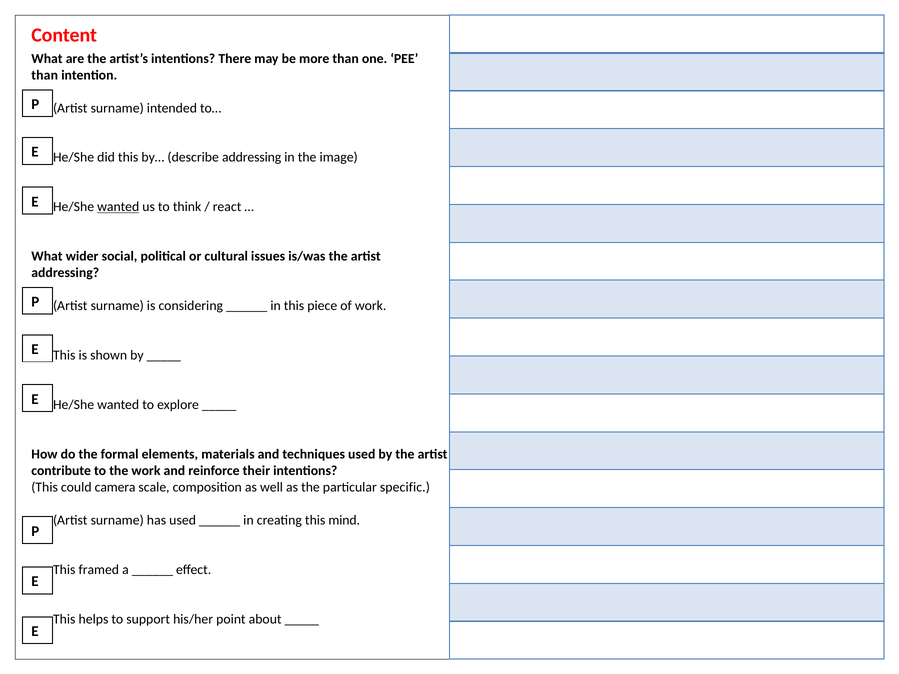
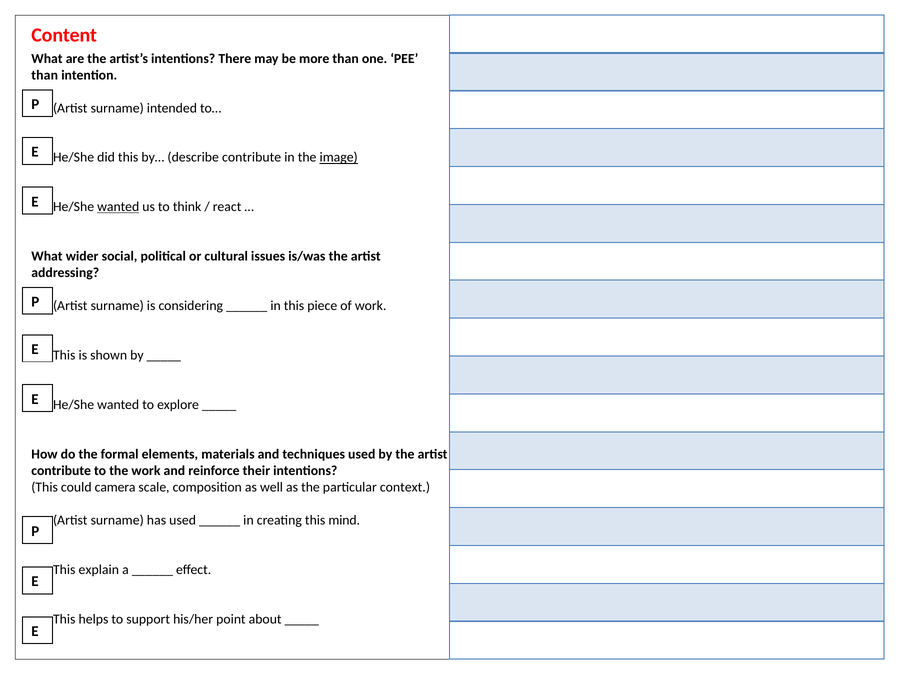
describe addressing: addressing -> contribute (252, 158)
image underline: none -> present (339, 158)
specific: specific -> context (405, 487)
framed: framed -> explain (99, 570)
